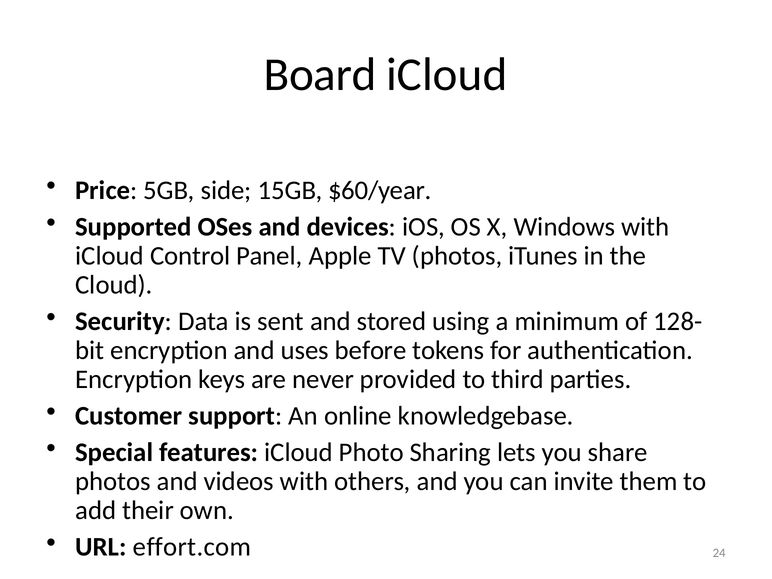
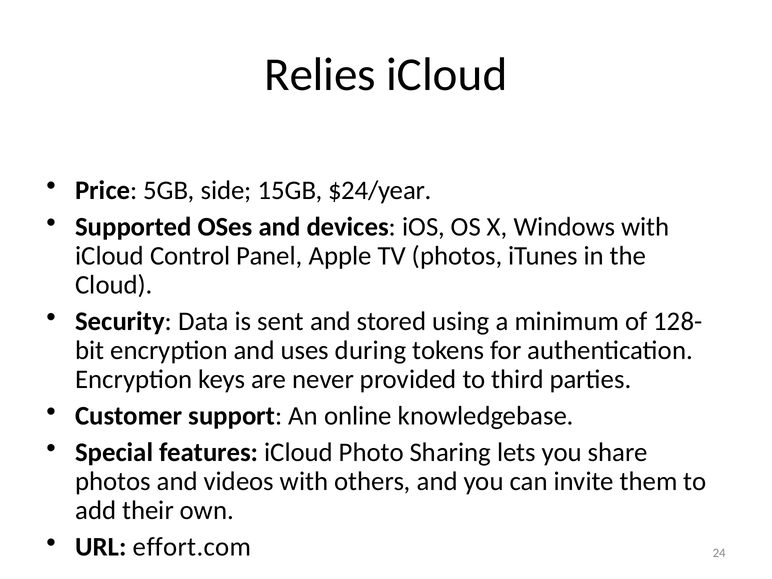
Board: Board -> Relies (320, 75)
$60/year: $60/year -> $24/year (380, 190)
before: before -> during (371, 350)
